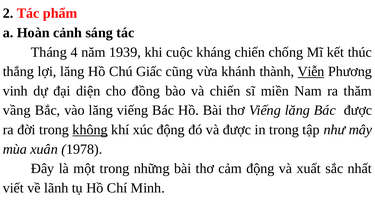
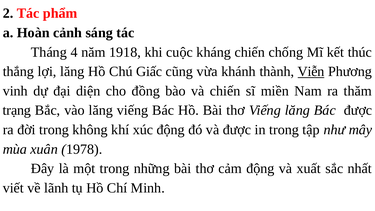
1939: 1939 -> 1918 (125, 52)
vầng: vầng -> trạng (17, 110)
không underline: present -> none (90, 130)
